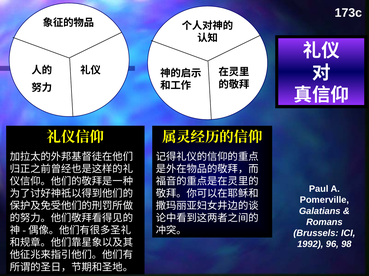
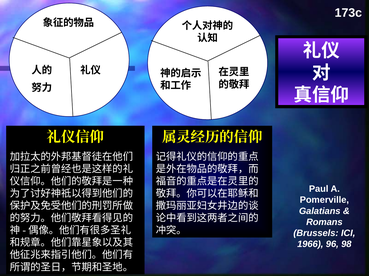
1992: 1992 -> 1966 (310, 245)
